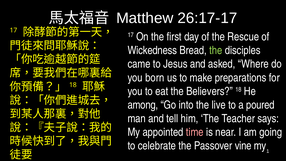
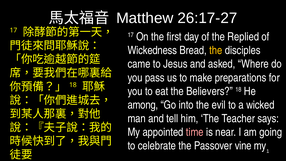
26:17-17: 26:17-17 -> 26:17-27 (207, 18)
Rescue: Rescue -> Replied (243, 37)
the colour: light green -> yellow (216, 50)
born: born -> pass (155, 78)
live: live -> evil (219, 105)
poured: poured -> wicked (260, 105)
